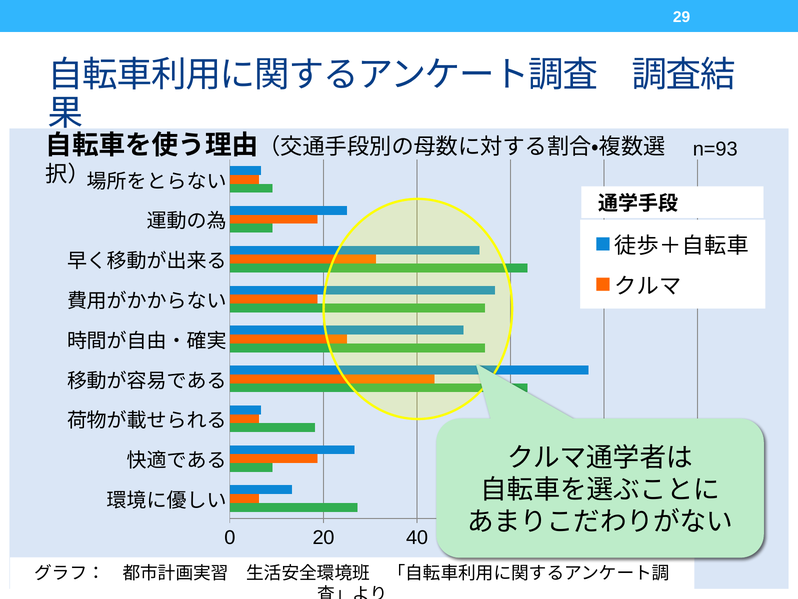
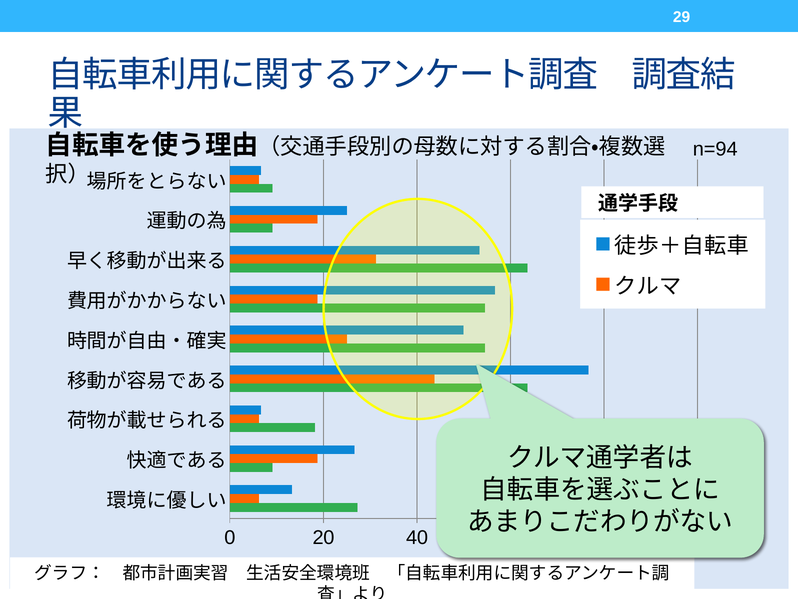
n=93: n=93 -> n=94 (715, 149)
